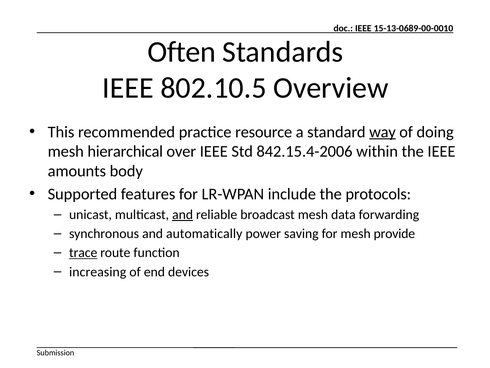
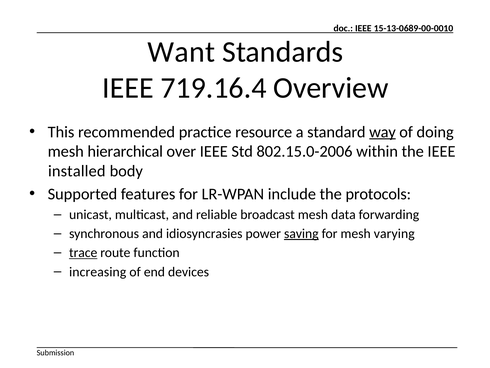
Often: Often -> Want (181, 52)
802.10.5: 802.10.5 -> 719.16.4 (213, 88)
842.15.4-2006: 842.15.4-2006 -> 802.15.0-2006 (305, 151)
amounts: amounts -> installed (77, 171)
and underline: present -> none (183, 214)
automatically: automatically -> idiosyncrasies (204, 233)
saving underline: none -> present (301, 233)
provide: provide -> varying (394, 233)
